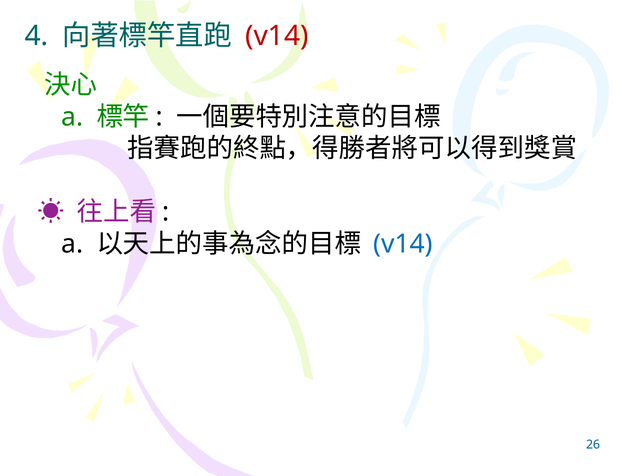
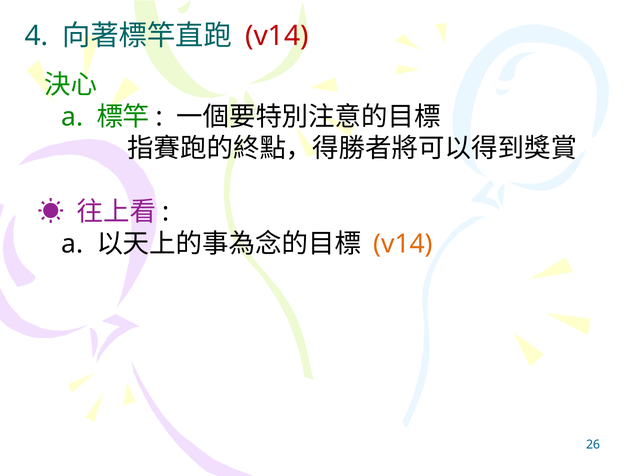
v14 colour: blue -> orange (403, 244)
